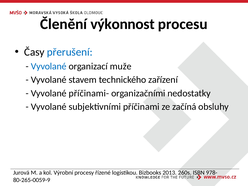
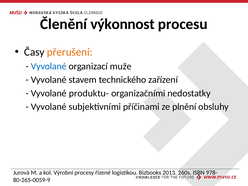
přerušení colour: blue -> orange (70, 52)
příčinami-: příčinami- -> produktu- (89, 93)
začíná: začíná -> plnění (184, 107)
